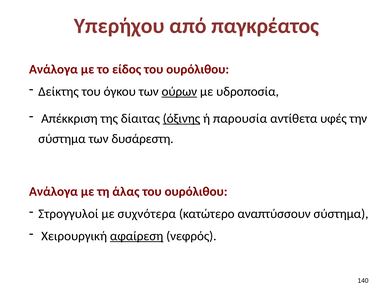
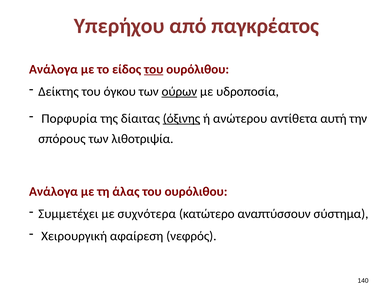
του underline: none -> present (154, 69)
Απέκκριση: Απέκκριση -> Πορφυρία (69, 118)
παρουσία: παρουσία -> ανώτερου (240, 118)
υφές: υφές -> αυτή (333, 118)
σύστημα: σύστημα -> σπόρους (62, 139)
δυσάρεστη: δυσάρεστη -> λιθοτριψία (142, 139)
Στρογγυλοί: Στρογγυλοί -> Συμμετέχει (68, 214)
αφαίρεση underline: present -> none (137, 236)
